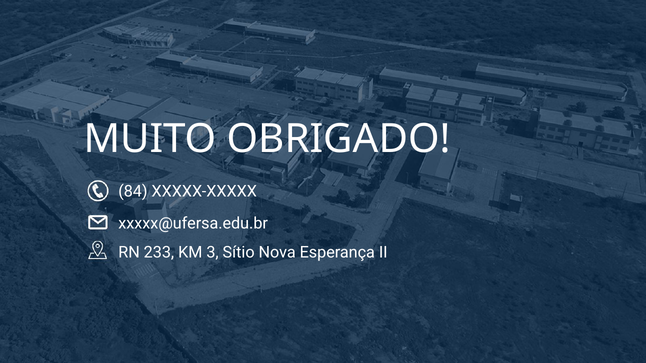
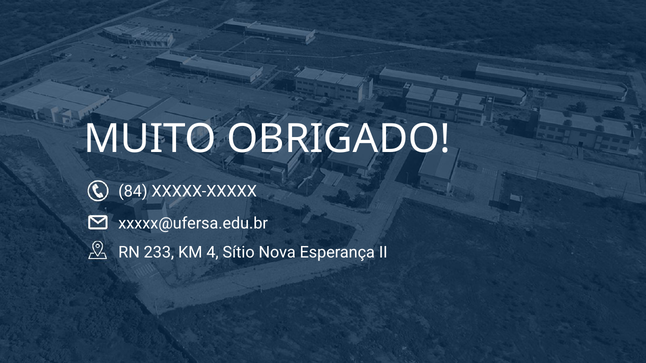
3: 3 -> 4 (213, 253)
